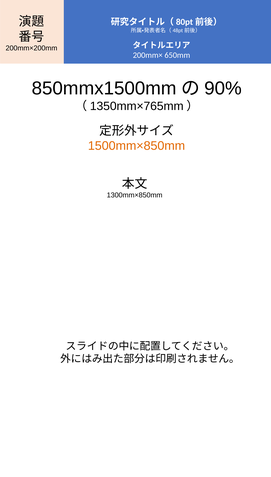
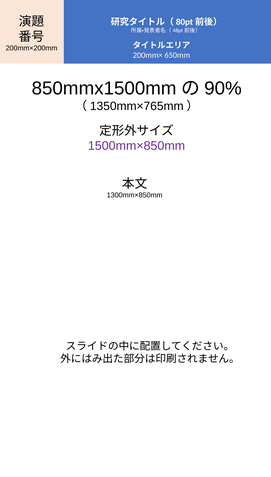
1500mm×850mm colour: orange -> purple (137, 146)
